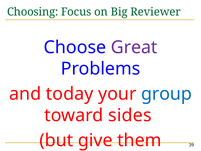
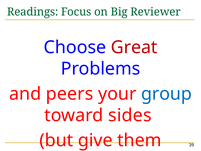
Choosing: Choosing -> Readings (33, 12)
Great colour: purple -> red (134, 47)
today: today -> peers (70, 94)
